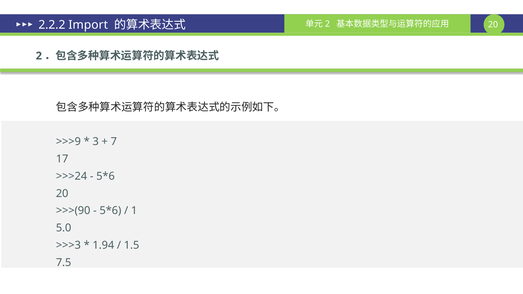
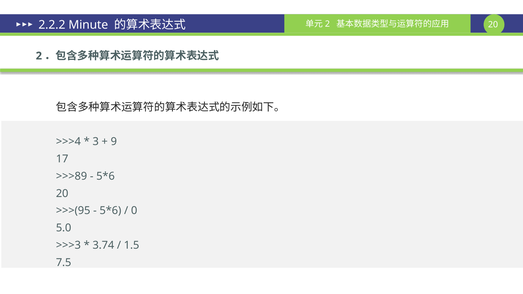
Import: Import -> Minute (88, 25)
>>>9: >>>9 -> >>>4 (68, 142)
7: 7 -> 9 (114, 142)
>>>24: >>>24 -> >>>89 (72, 176)
>>>(90: >>>(90 -> >>>(95 (73, 211)
1: 1 -> 0 (134, 211)
1.94: 1.94 -> 3.74 (103, 245)
